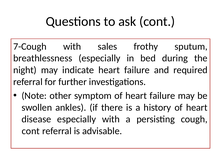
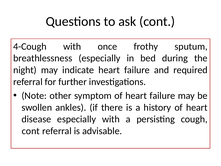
7-Cough: 7-Cough -> 4-Cough (30, 46)
sales: sales -> once (107, 46)
